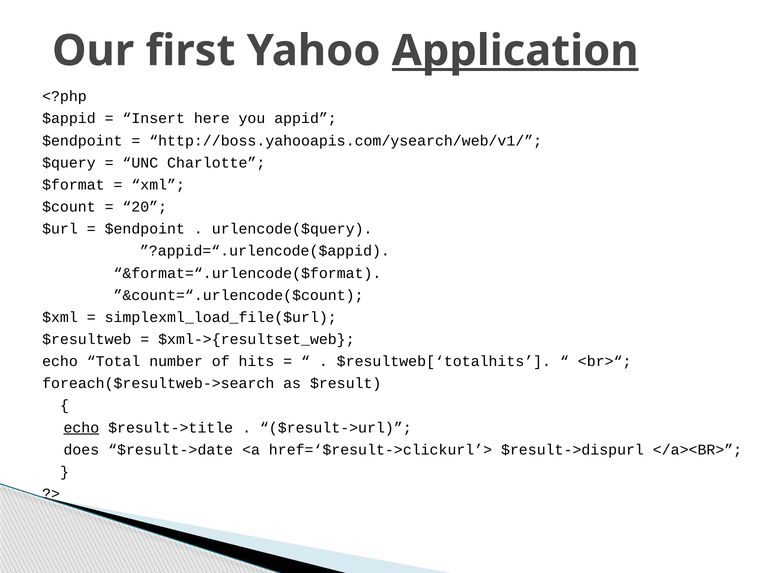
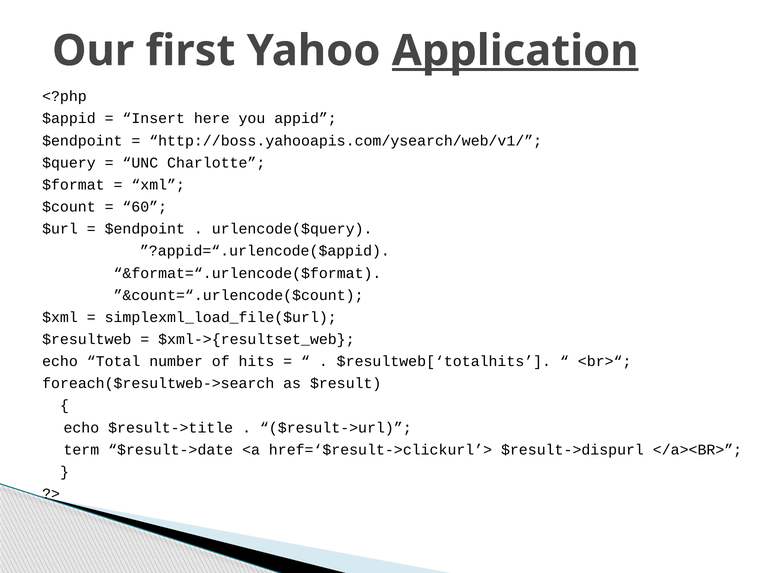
20: 20 -> 60 (145, 207)
echo underline: present -> none (81, 428)
does: does -> term (81, 450)
